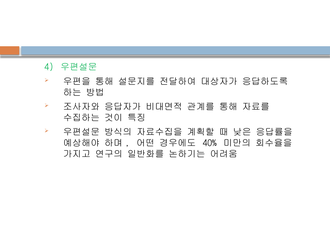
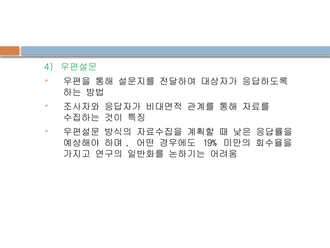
40%: 40% -> 19% (210, 143)
